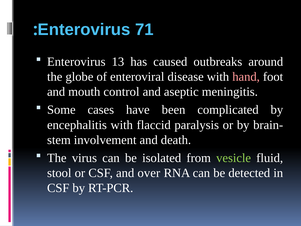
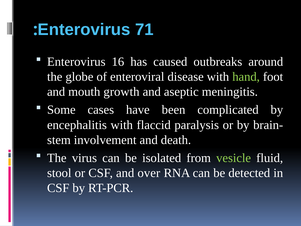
13: 13 -> 16 (118, 62)
hand colour: pink -> light green (246, 77)
control: control -> growth (121, 92)
